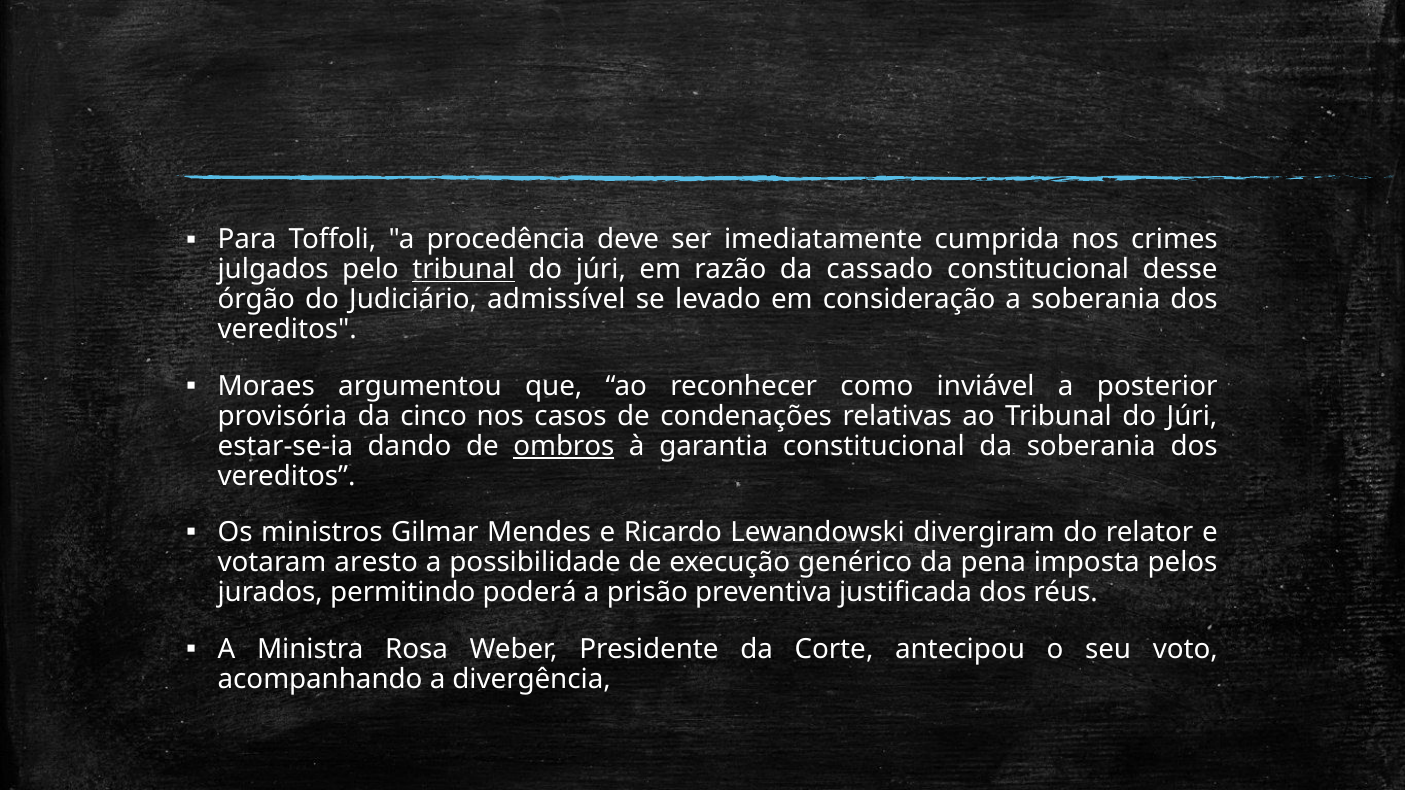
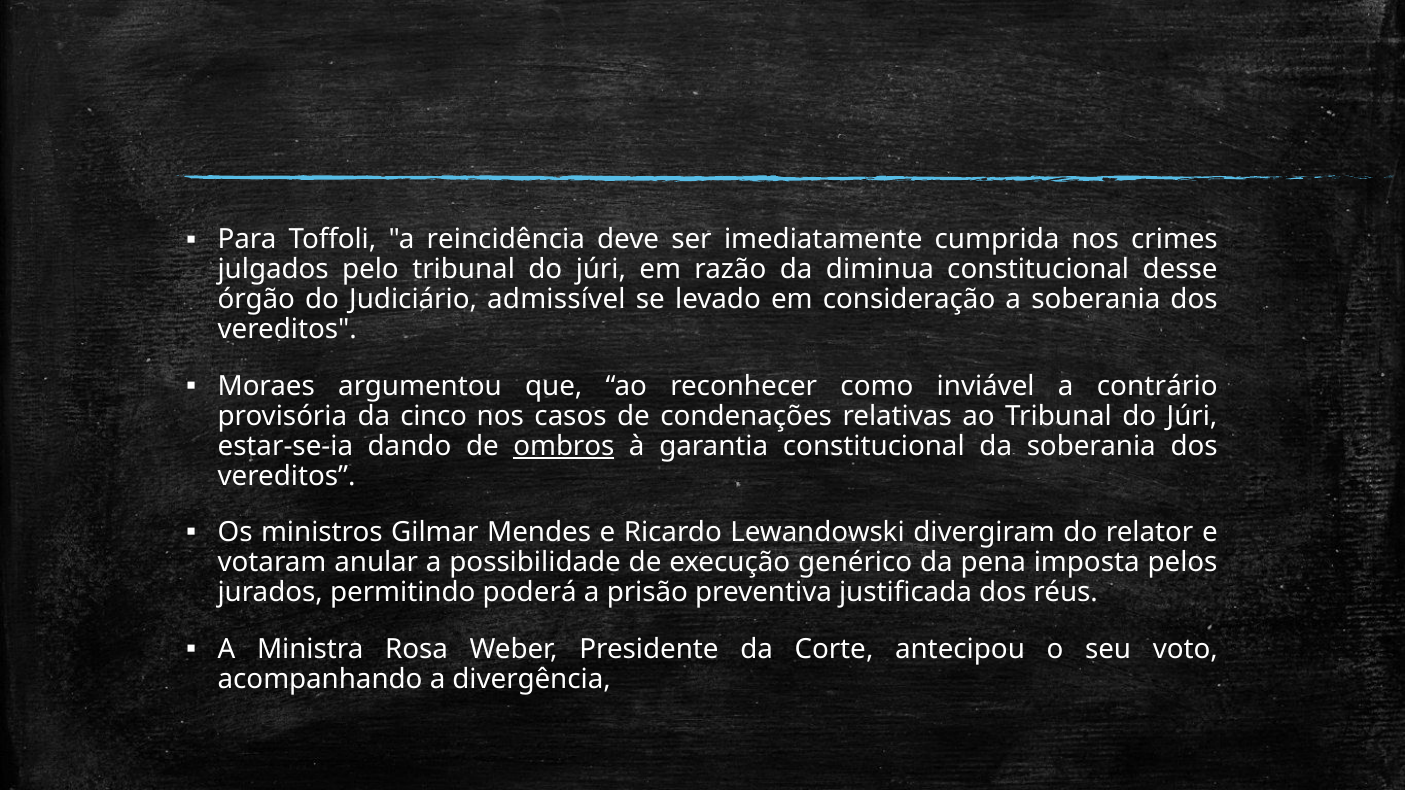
procedência: procedência -> reincidência (506, 240)
tribunal underline: present -> none (464, 270)
cassado: cassado -> diminua (880, 270)
posterior: posterior -> contrário (1157, 386)
aresto: aresto -> anular (376, 563)
